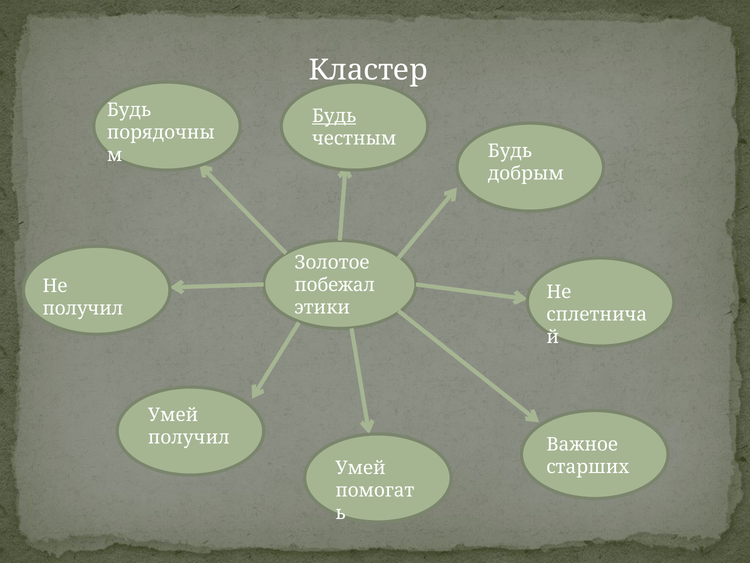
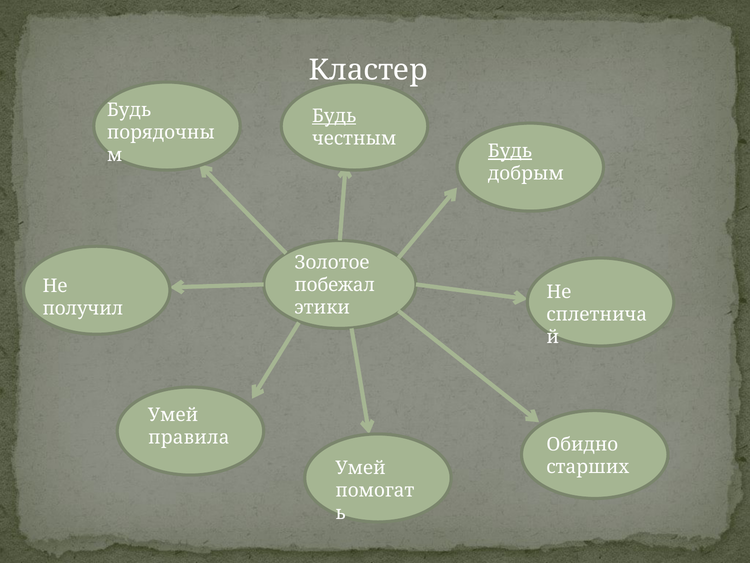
Будь underline: none -> present (510, 151)
получил: получил -> правила (189, 437)
Важное: Важное -> Обидно (582, 444)
